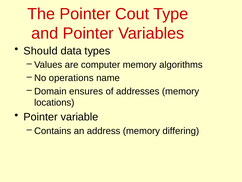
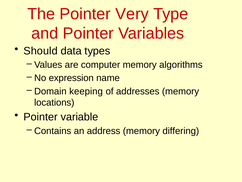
Cout: Cout -> Very (132, 14)
operations: operations -> expression (71, 78)
ensures: ensures -> keeping (86, 91)
